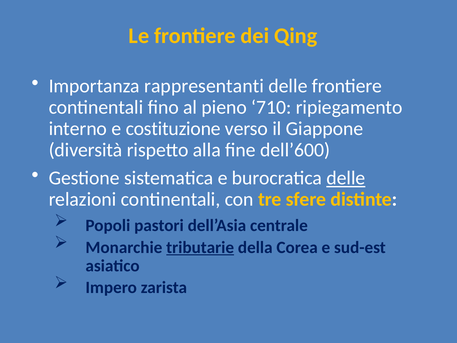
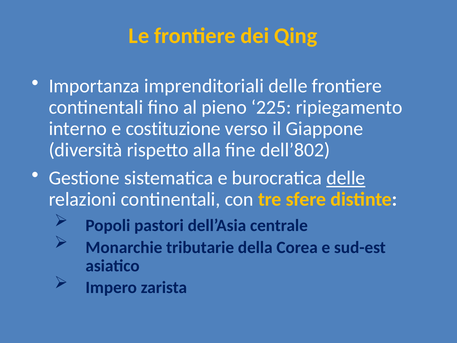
rappresentanti: rappresentanti -> imprenditoriali (204, 86)
710: 710 -> 225 (271, 107)
dell’600: dell’600 -> dell’802 (295, 150)
tributarie underline: present -> none (200, 247)
